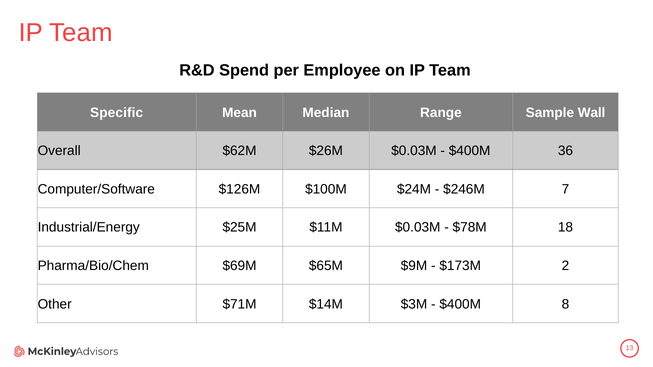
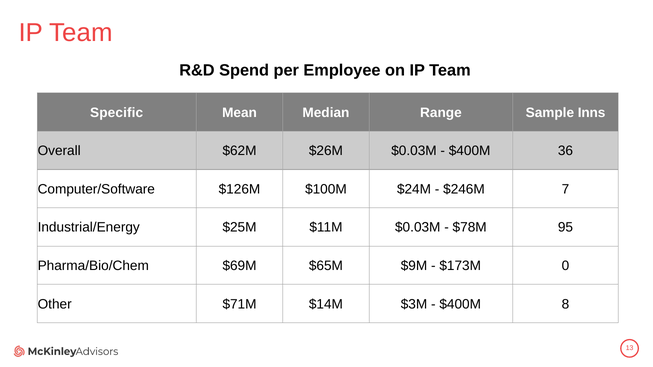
Wall: Wall -> Inns (592, 113)
18: 18 -> 95 (565, 228)
2: 2 -> 0 (565, 266)
